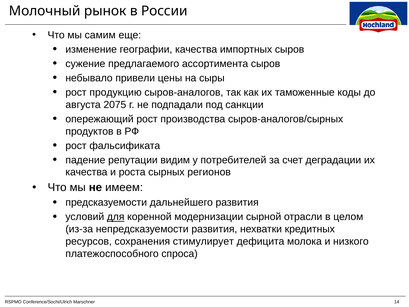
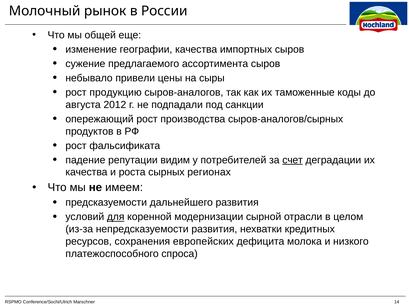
самим: самим -> общей (100, 35)
2075: 2075 -> 2012 (115, 105)
счет underline: none -> present (293, 160)
регионов: регионов -> регионах (209, 172)
стимулирует: стимулирует -> европейских (203, 241)
